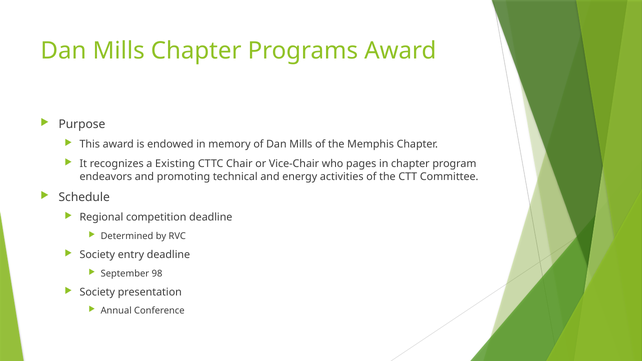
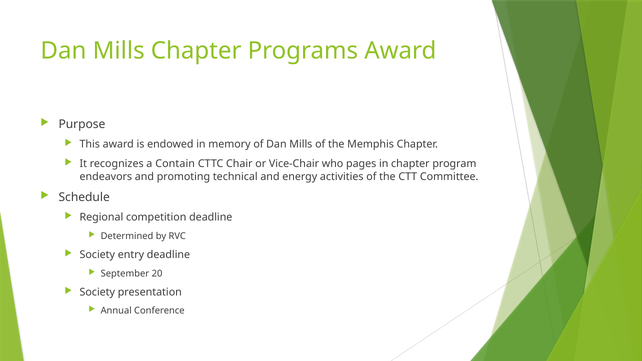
Existing: Existing -> Contain (175, 164)
98: 98 -> 20 (157, 274)
